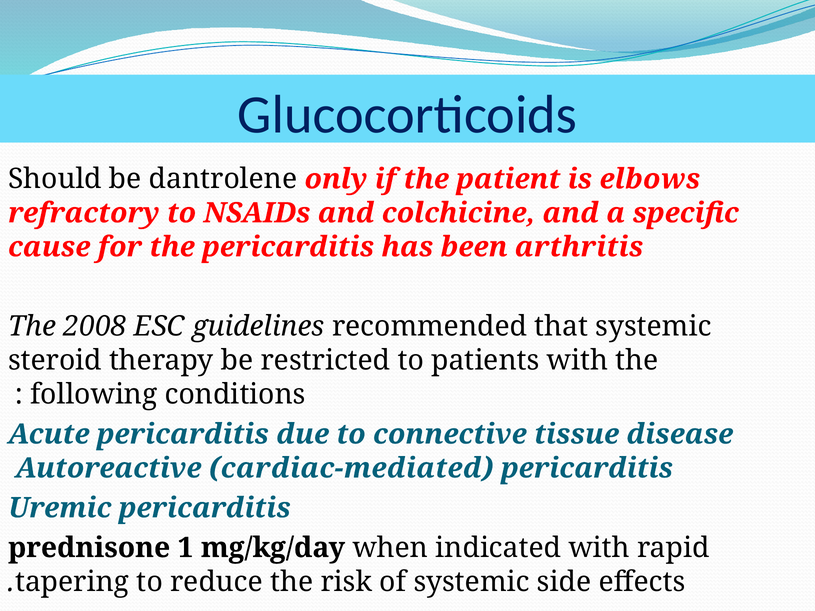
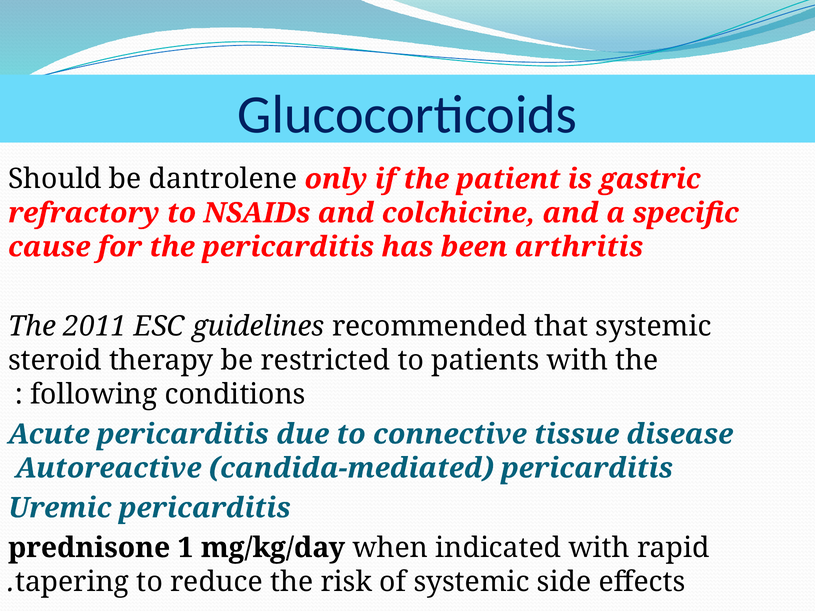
elbows: elbows -> gastric (650, 179)
2008: 2008 -> 2011 (95, 327)
cardiac-mediated: cardiac-mediated -> candida-mediated (351, 468)
